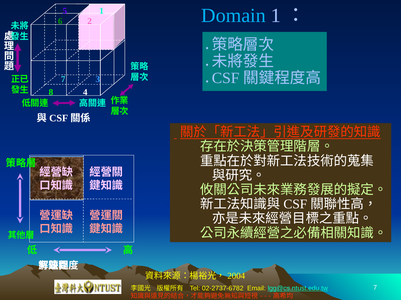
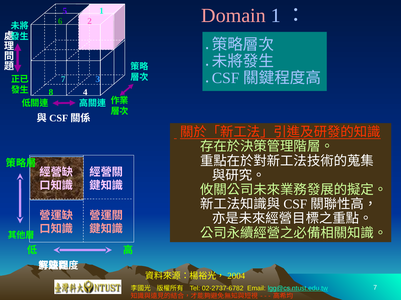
Domain colour: light blue -> pink (234, 15)
